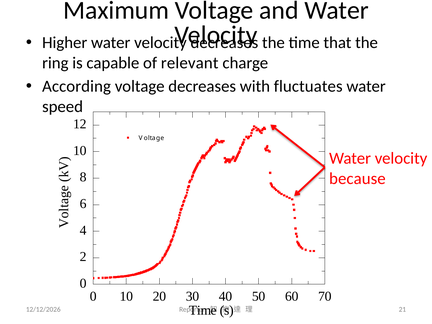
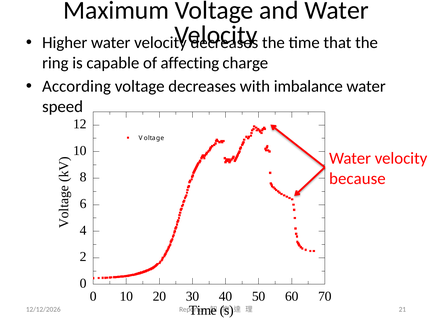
relevant: relevant -> affecting (190, 63)
fluctuates: fluctuates -> imbalance (308, 86)
